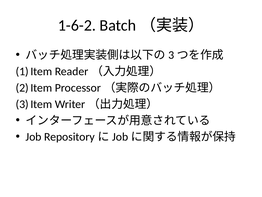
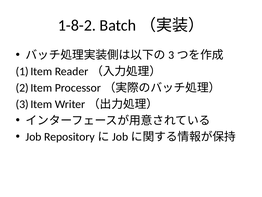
1-6-2: 1-6-2 -> 1-8-2 (77, 25)
